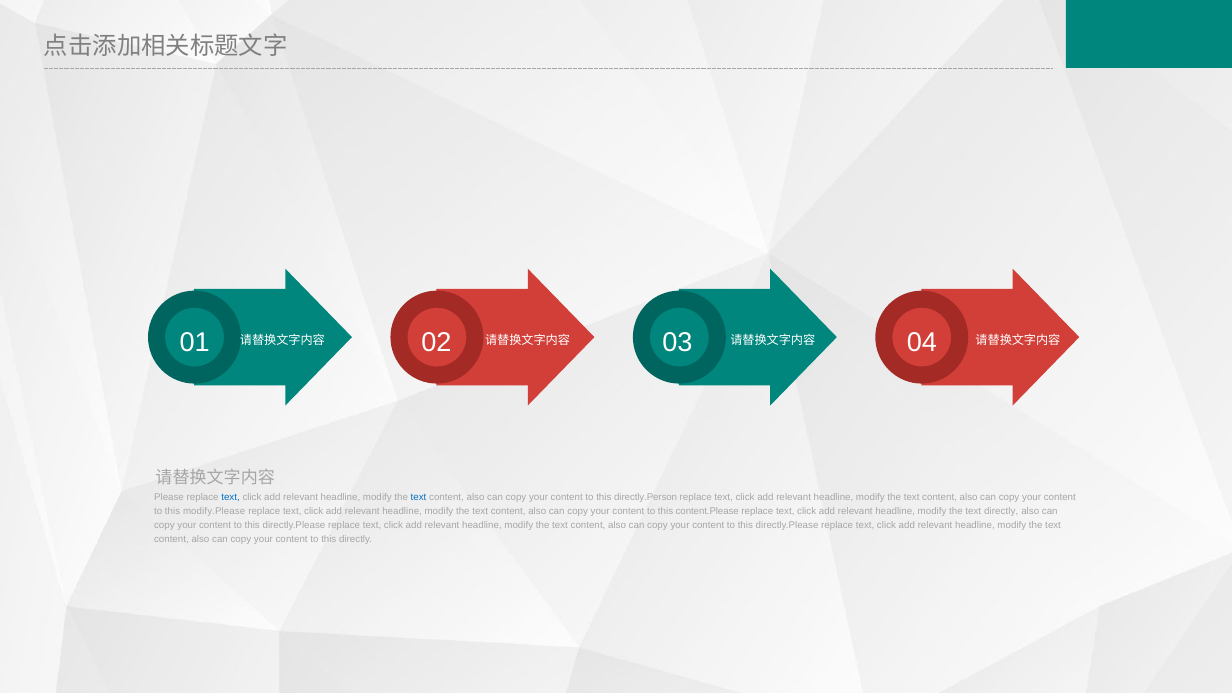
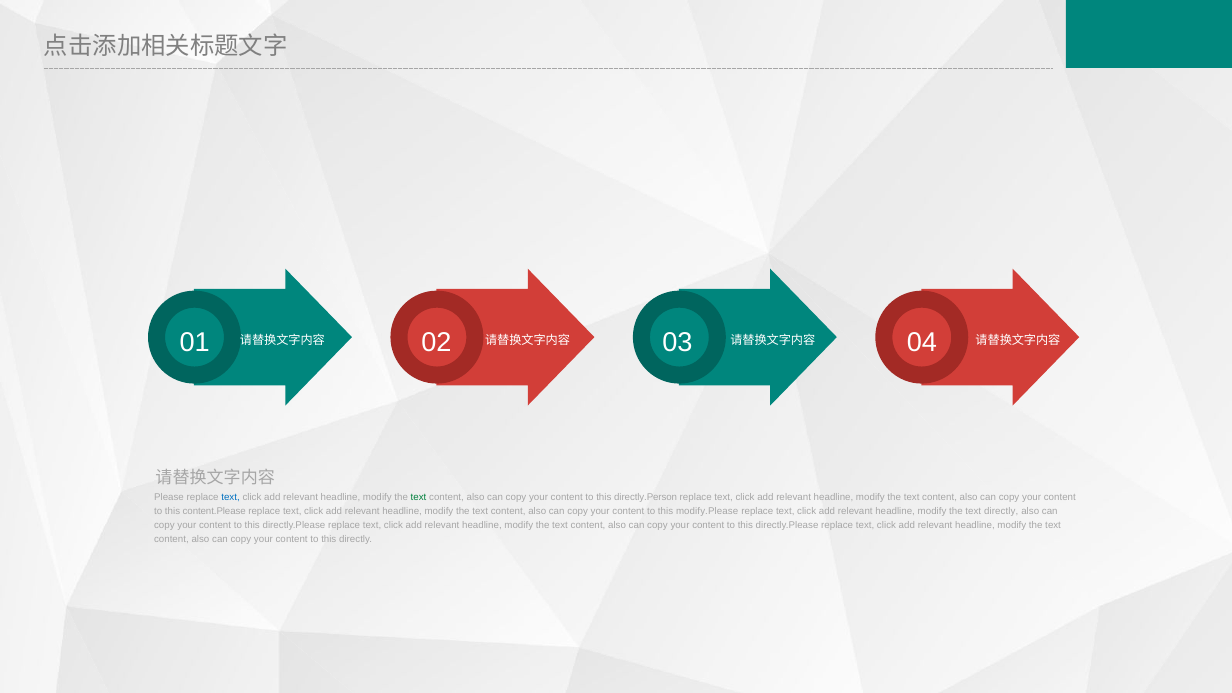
text colour: blue -> green (419, 497)
modify.Please: modify.Please -> content.Please (214, 511)
content.Please: content.Please -> modify.Please (707, 511)
